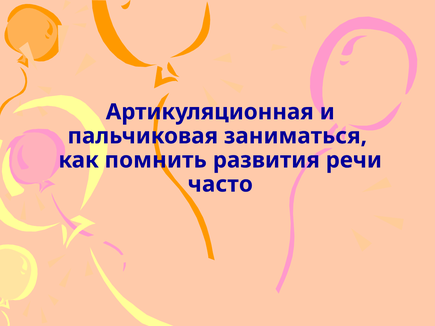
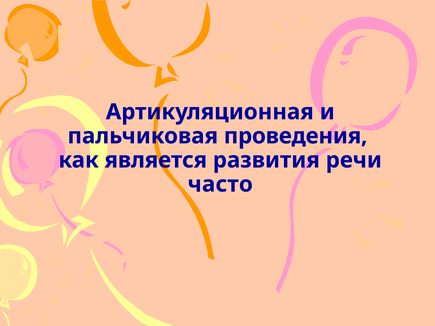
заниматься: заниматься -> проведения (296, 136)
помнить: помнить -> является (156, 160)
